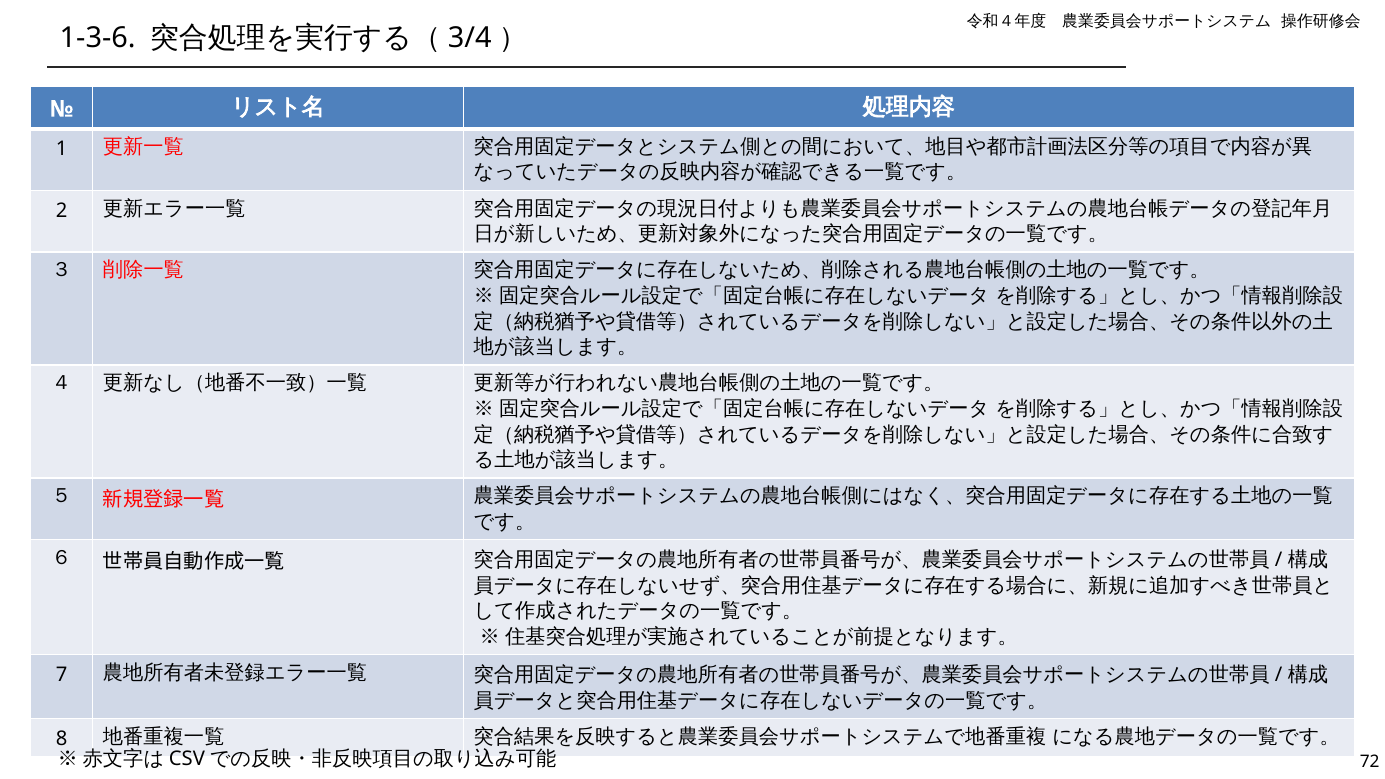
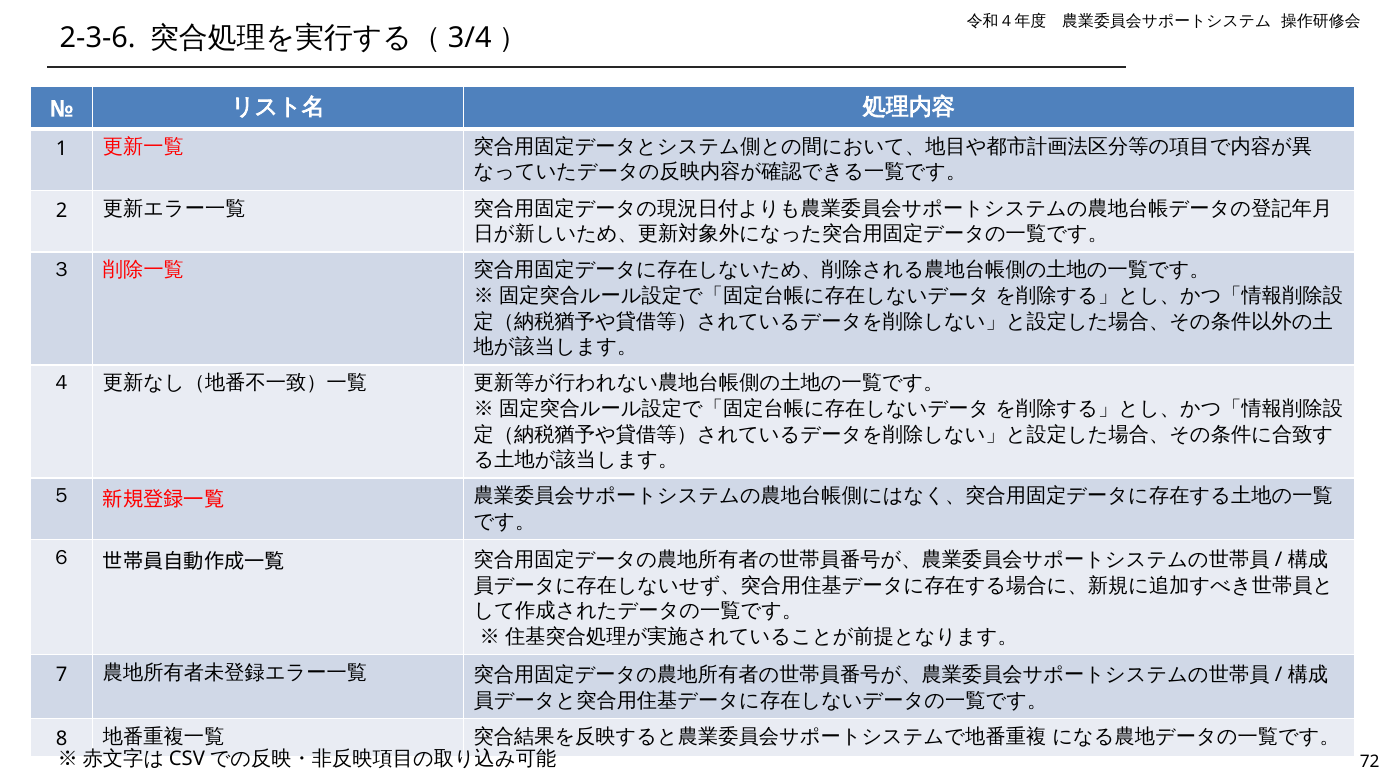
1-3-6: 1-3-6 -> 2-3-6 (98, 38)
